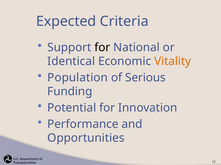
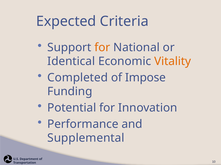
for colour: black -> orange (102, 48)
Population: Population -> Completed (78, 78)
Serious: Serious -> Impose (145, 78)
Opportunities: Opportunities -> Supplemental (86, 139)
